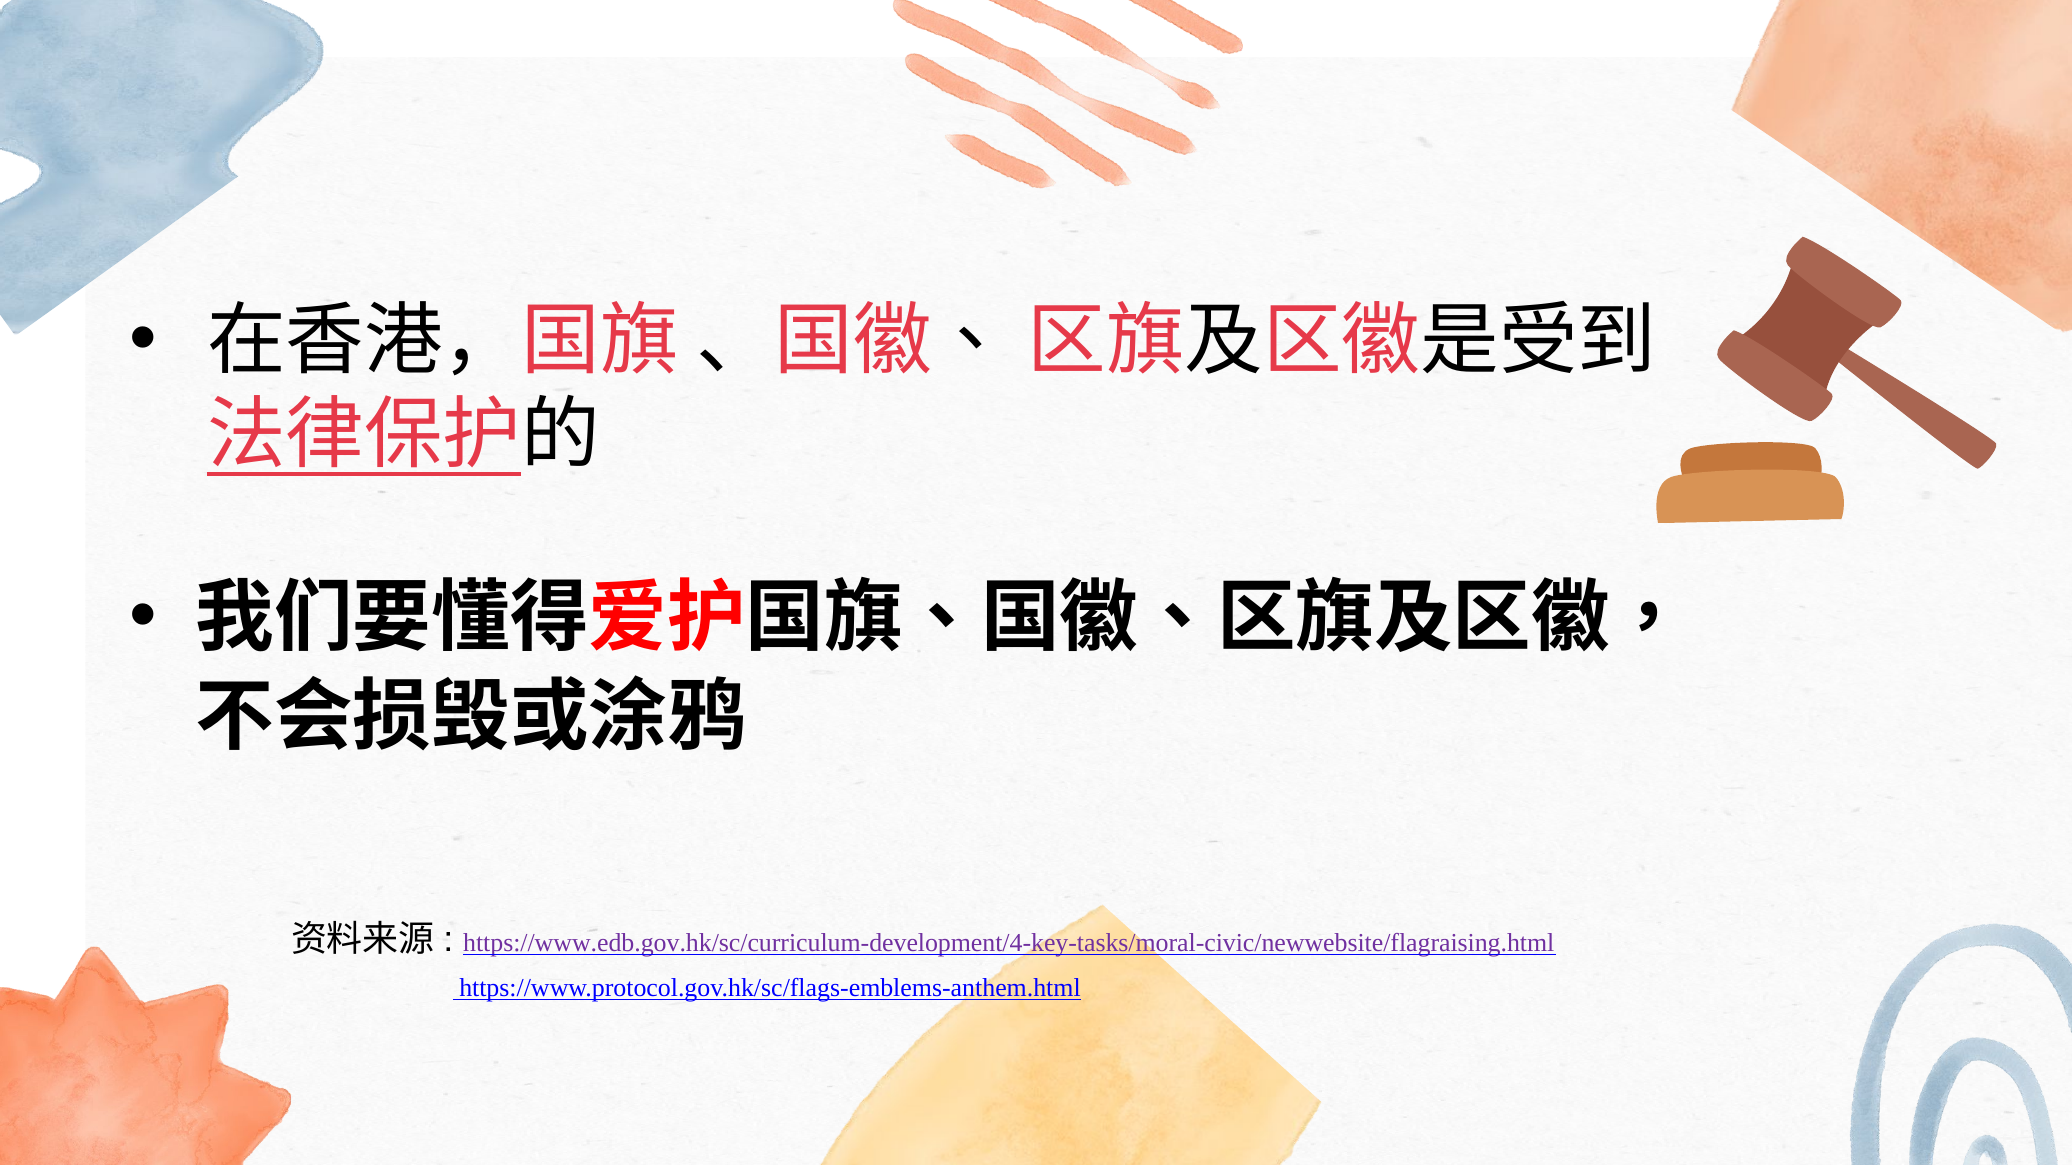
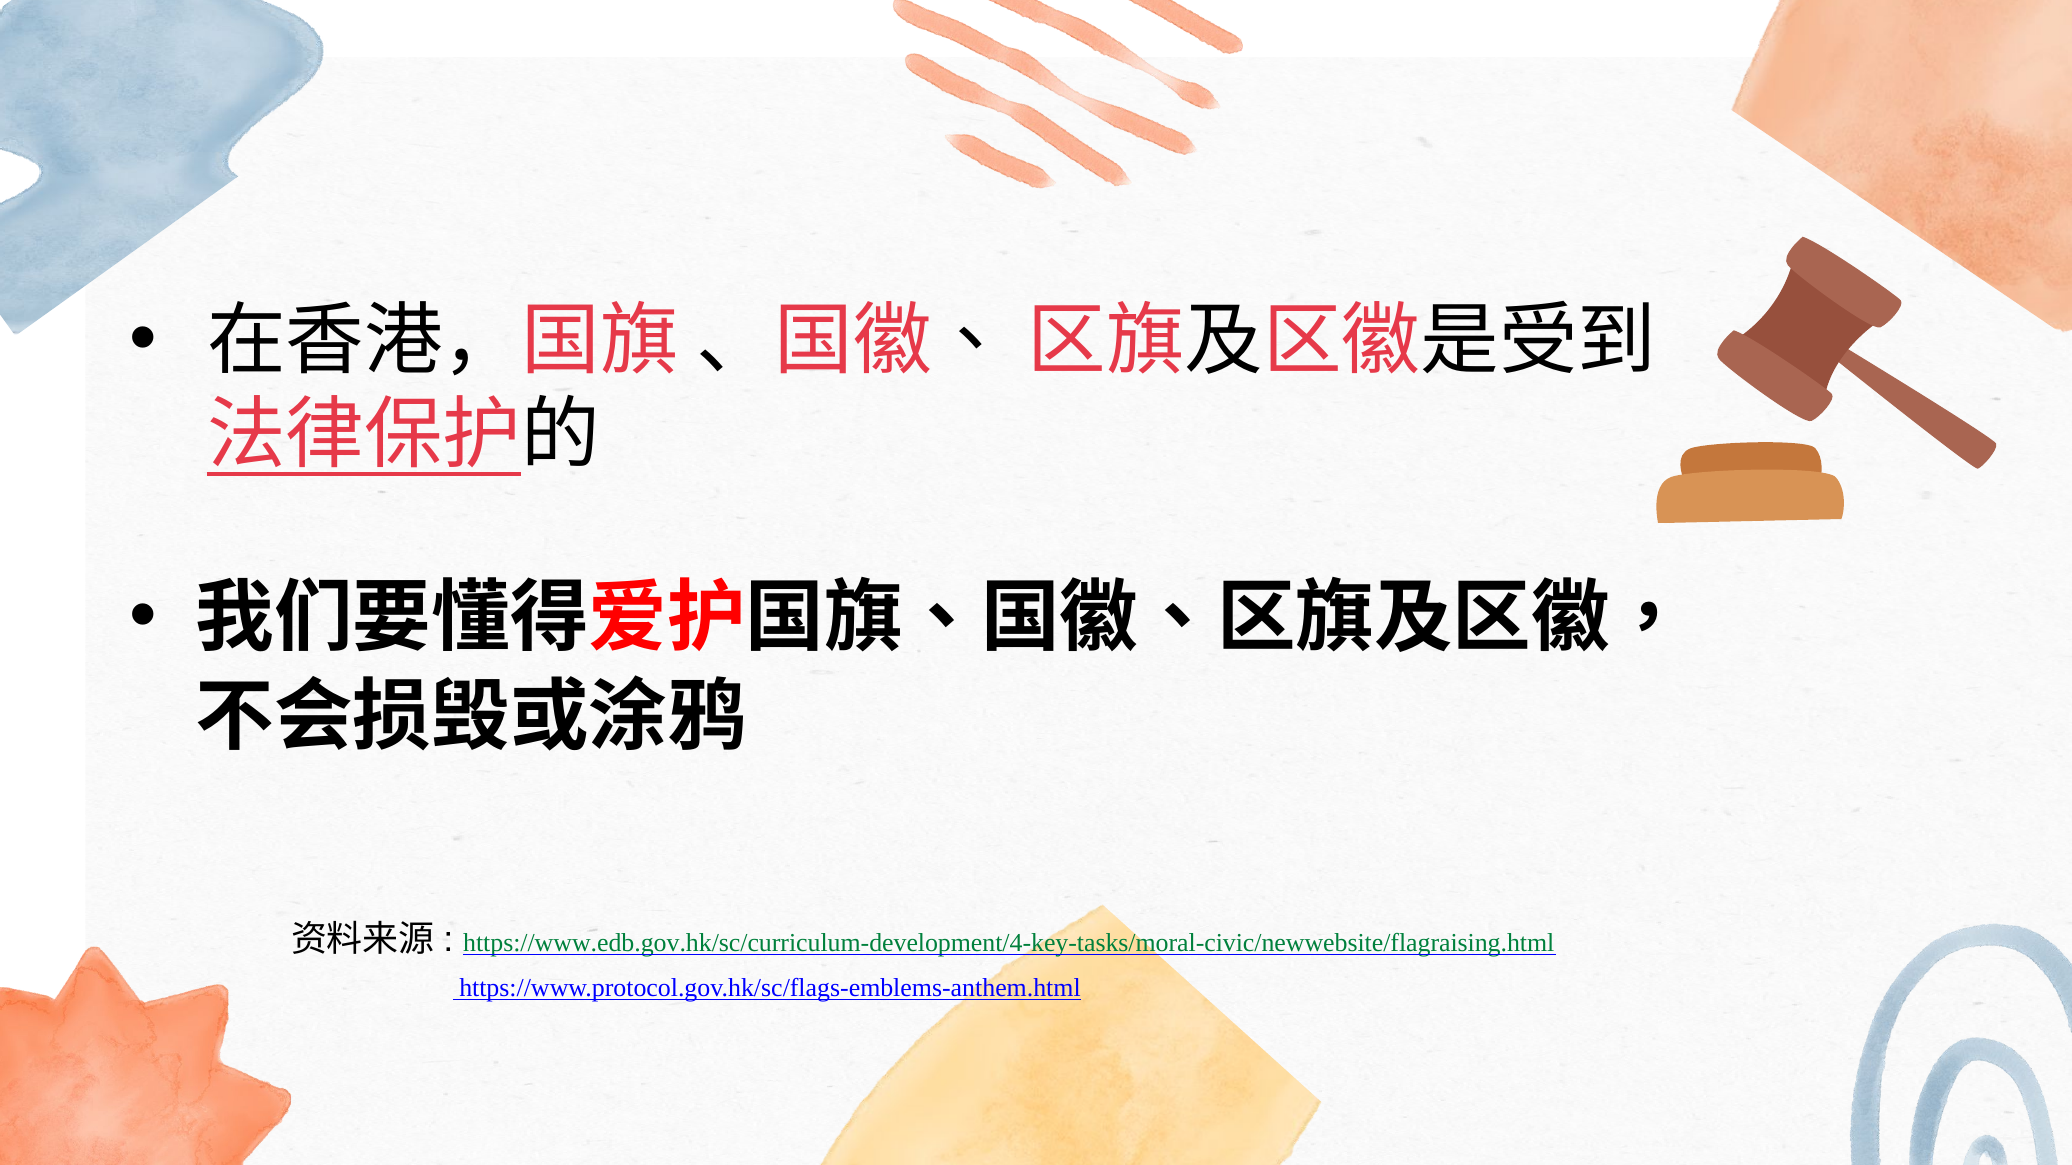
https://www.edb.gov.hk/sc/curriculum-development/4-key-tasks/moral-civic/newwebsite/flagraising.html colour: purple -> green (1009, 943)
